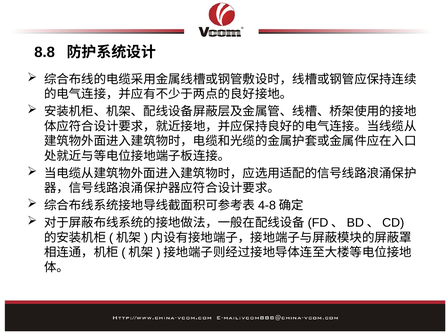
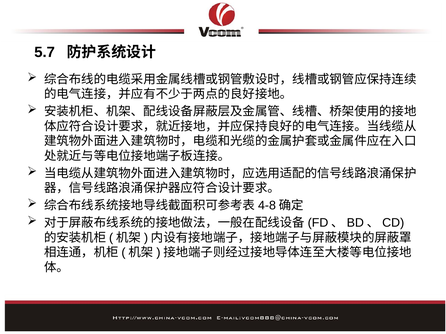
8.8: 8.8 -> 5.7 (45, 52)
